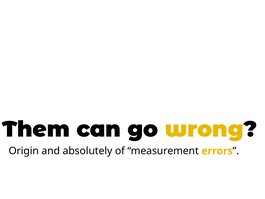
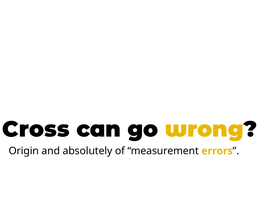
Them: Them -> Cross (36, 129)
